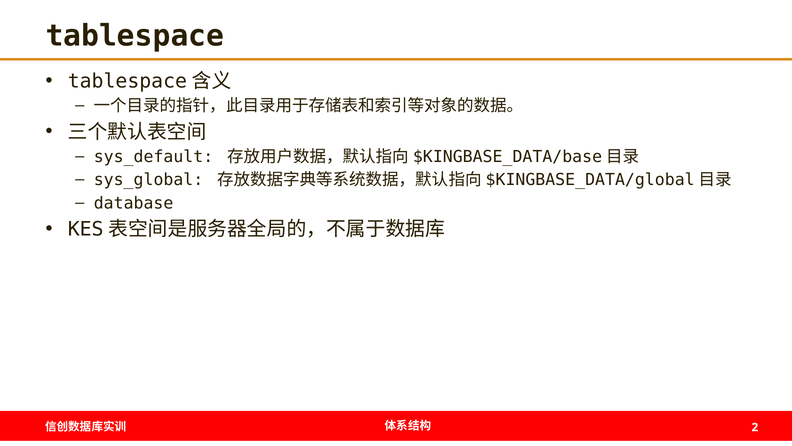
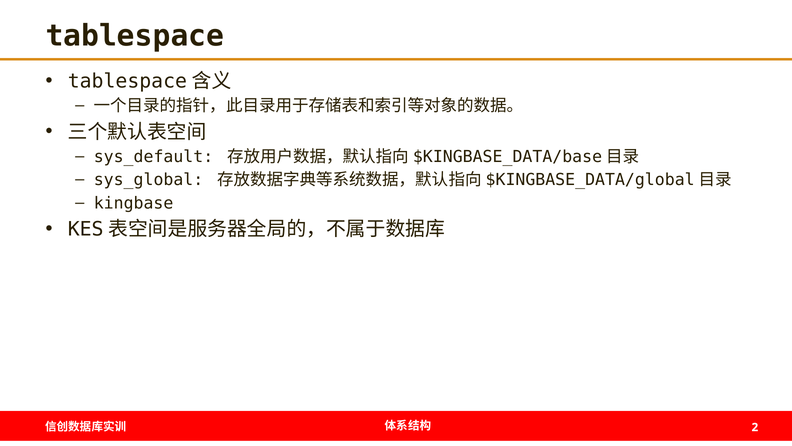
database: database -> kingbase (134, 203)
